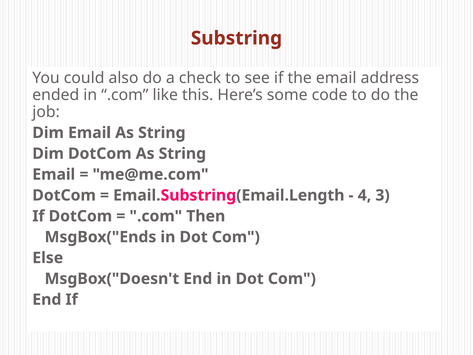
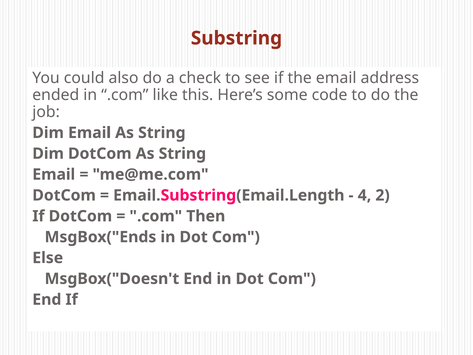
3: 3 -> 2 (383, 195)
